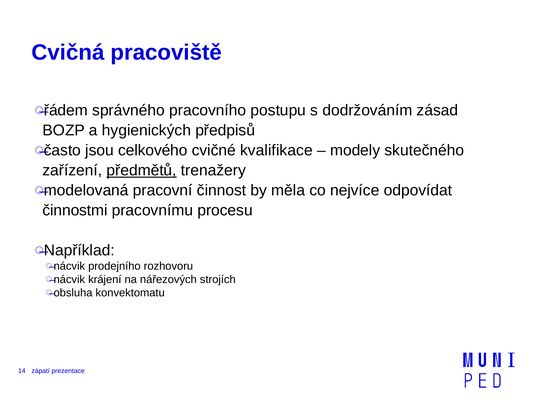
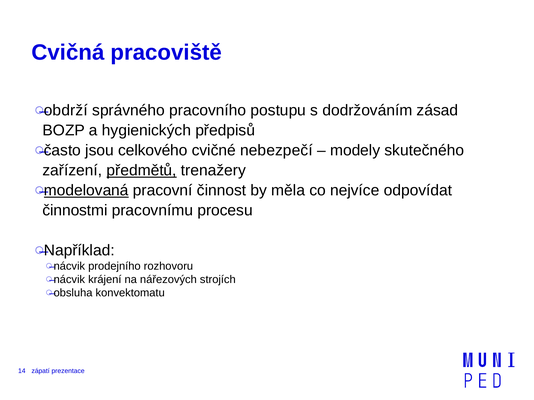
řádem: řádem -> obdrží (66, 111)
kvalifikace: kvalifikace -> nebezpečí (276, 151)
modelovaná underline: none -> present (86, 191)
